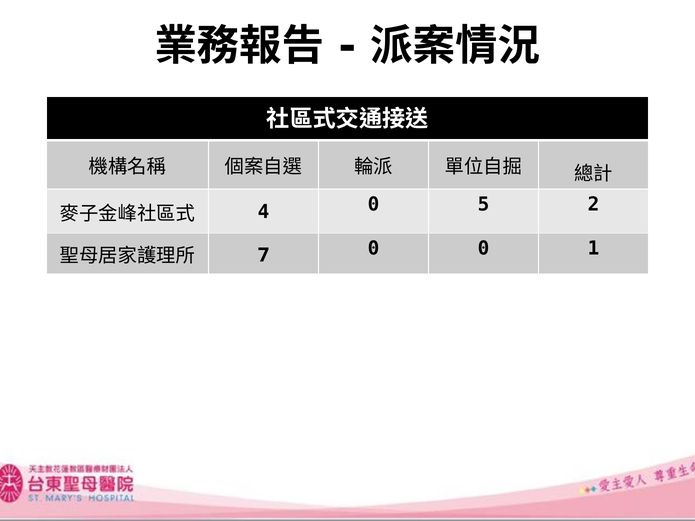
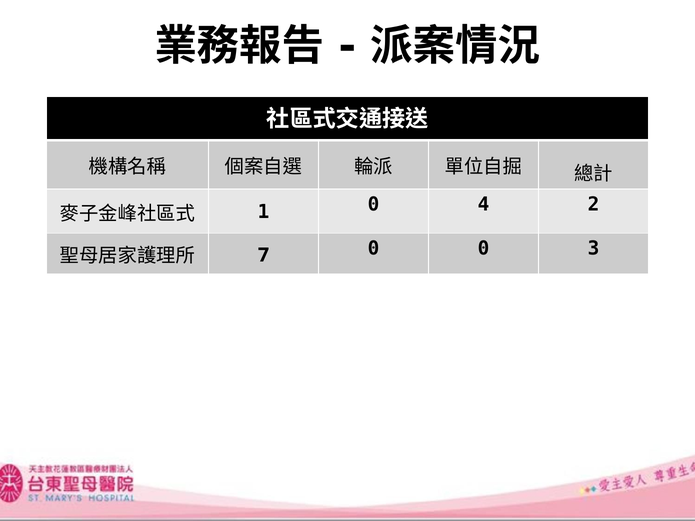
4: 4 -> 1 (264, 212)
5: 5 -> 4 (484, 204)
1: 1 -> 3 (593, 248)
